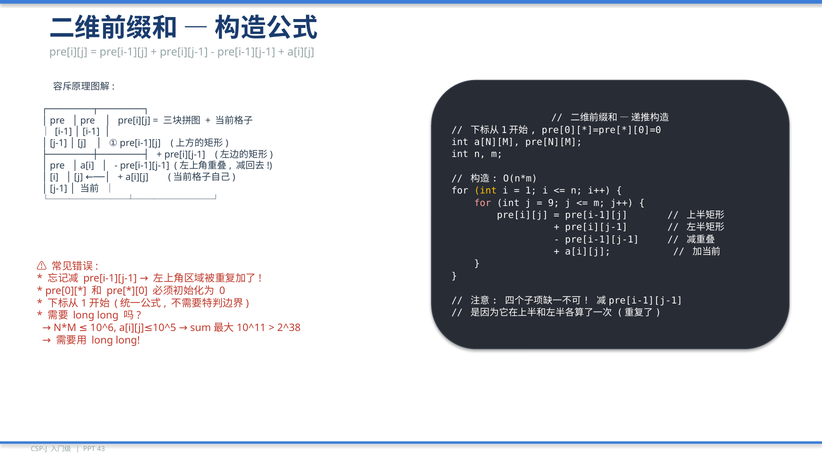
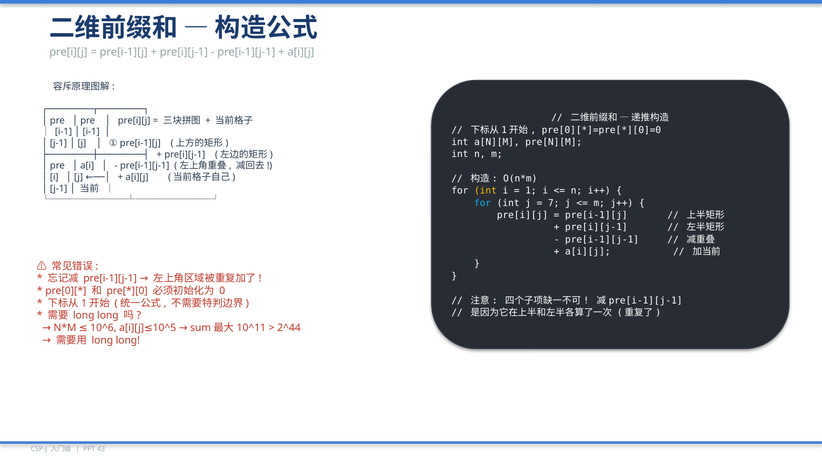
for colour: pink -> light blue (483, 203)
9: 9 -> 7 (554, 203)
2^38: 2^38 -> 2^44 (289, 327)
